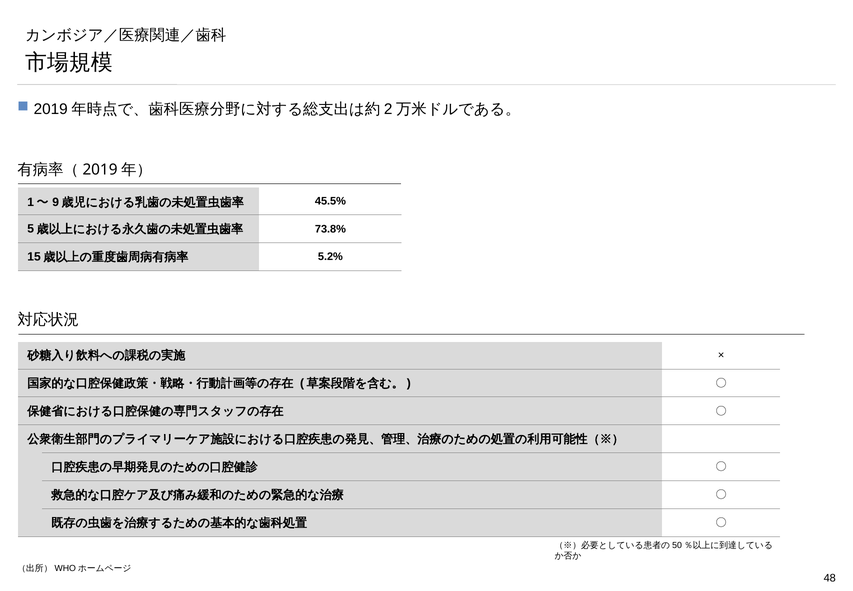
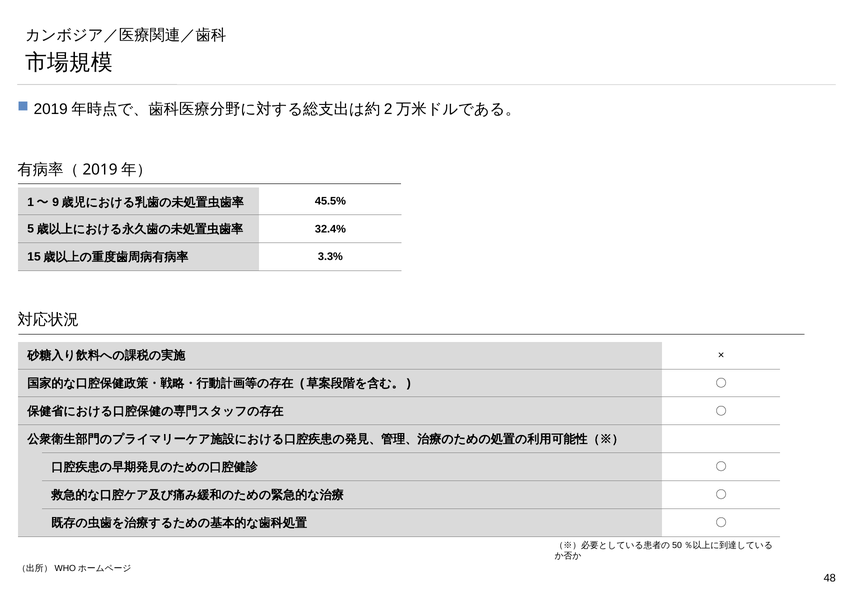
73.8%: 73.8% -> 32.4% (330, 229)
5.2%: 5.2% -> 3.3% (330, 257)
